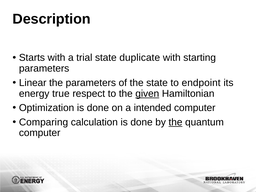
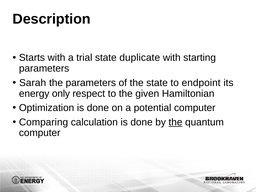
Linear: Linear -> Sarah (33, 83)
true: true -> only (61, 94)
given underline: present -> none (147, 94)
intended: intended -> potential (153, 108)
